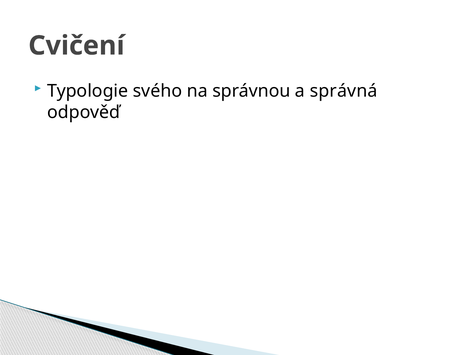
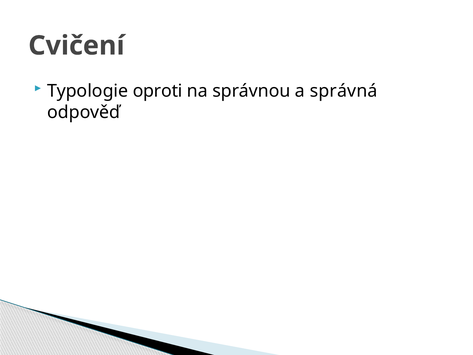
svého: svého -> oproti (158, 91)
